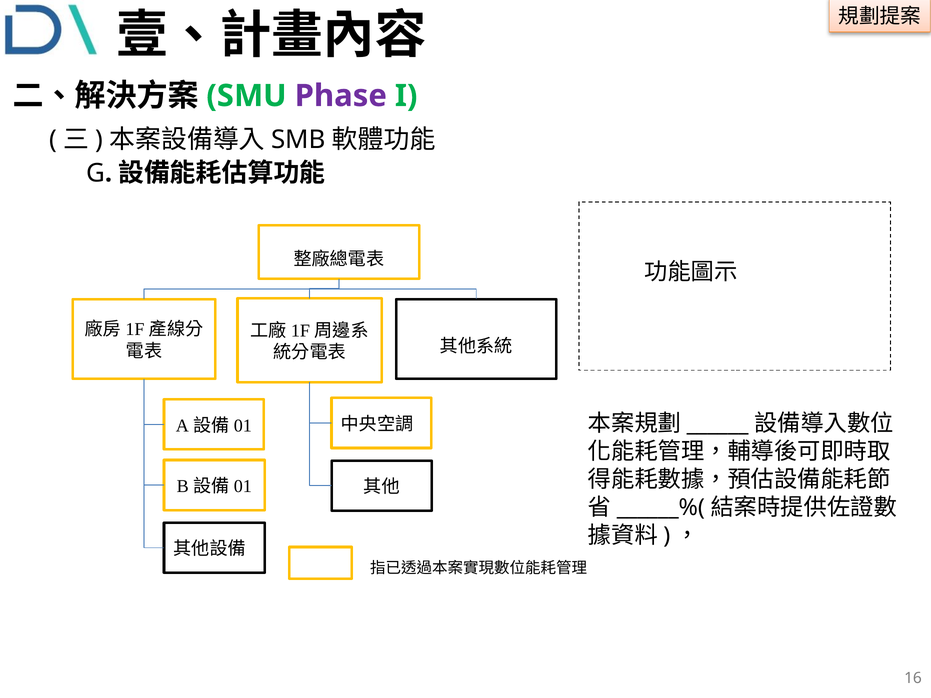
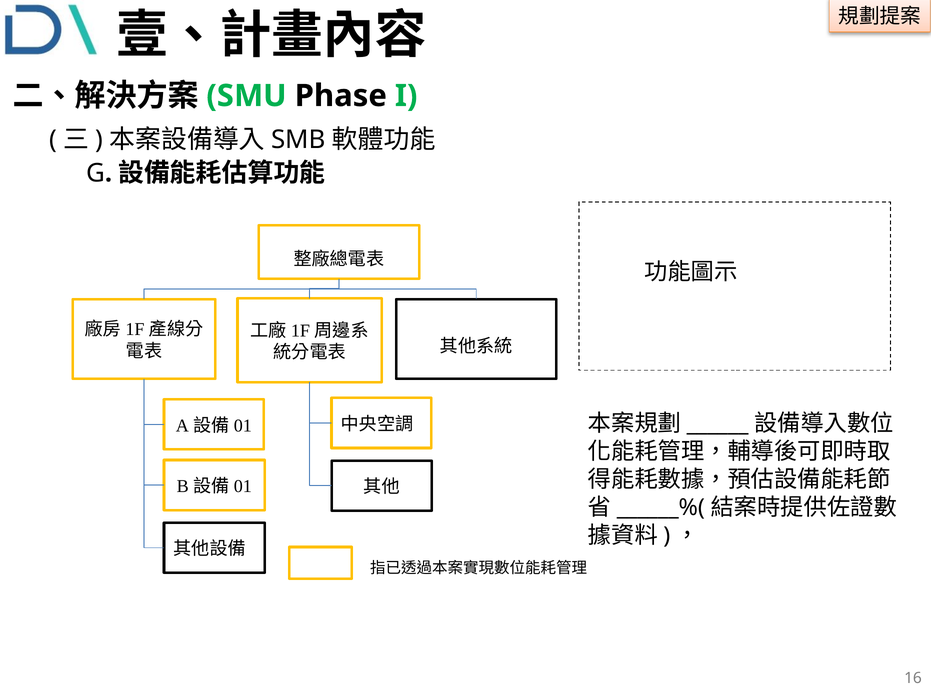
Phase colour: purple -> black (341, 96)
